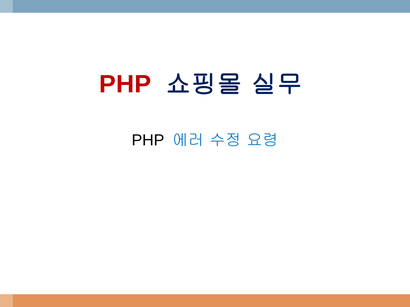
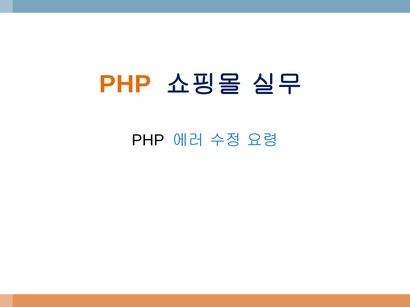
PHP colour: red -> orange (125, 84)
